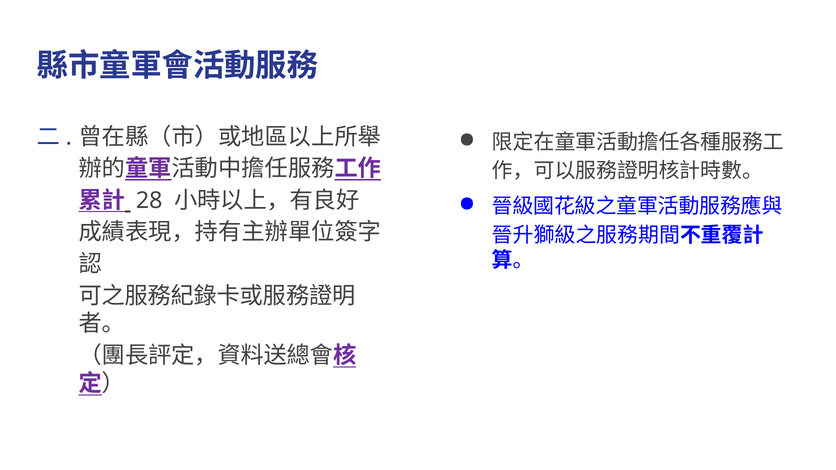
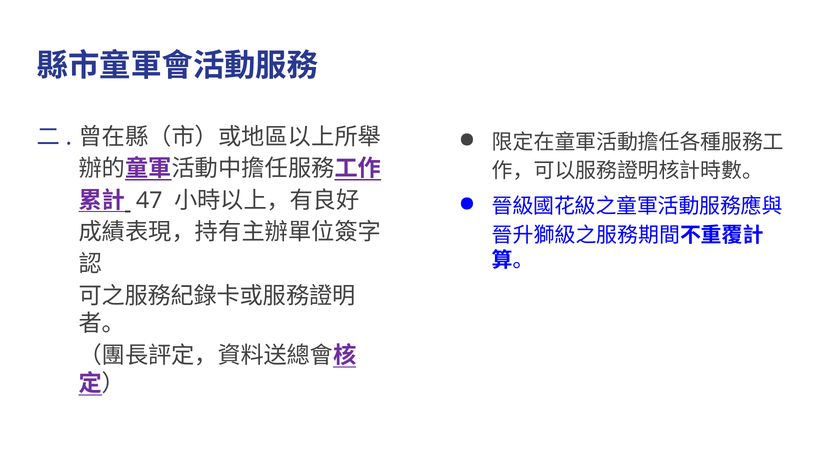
28: 28 -> 47 (149, 201)
